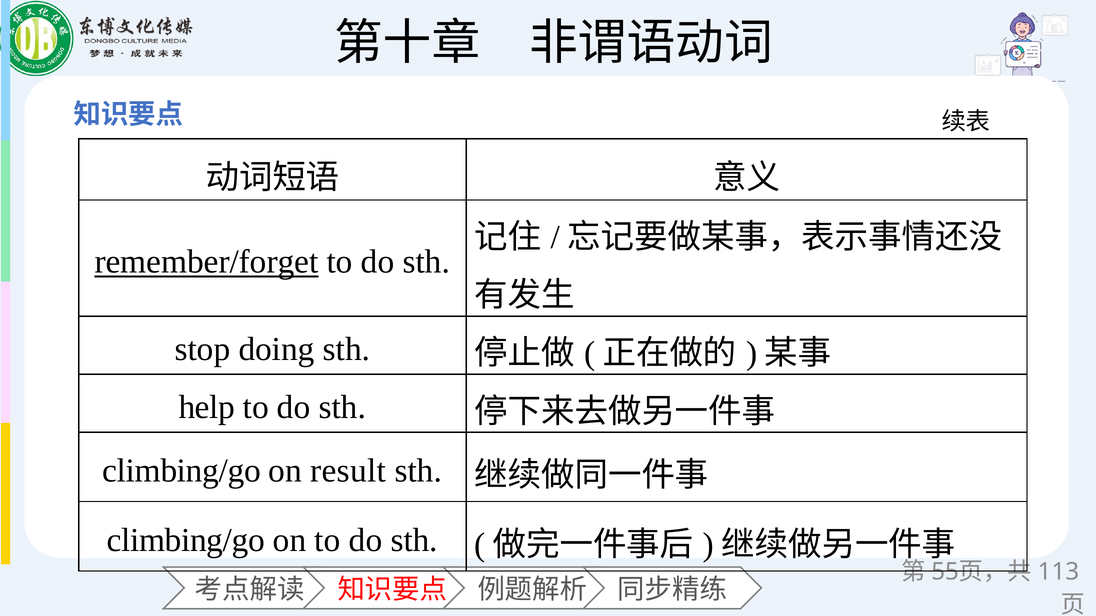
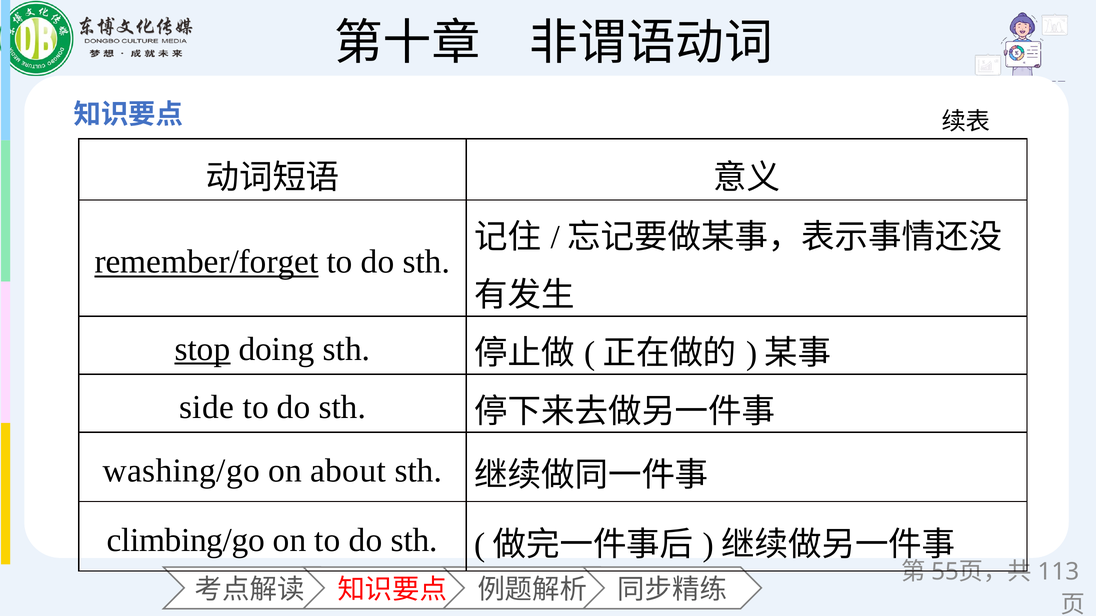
stop underline: none -> present (202, 349)
help: help -> side (207, 407)
climbing/go: climbing/go -> washing/go (181, 471)
result: result -> about (348, 471)
